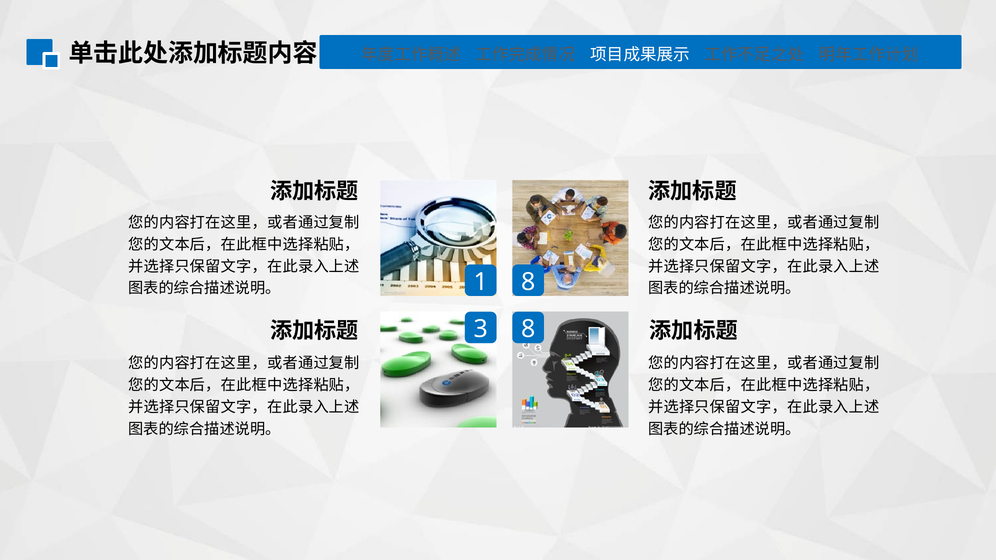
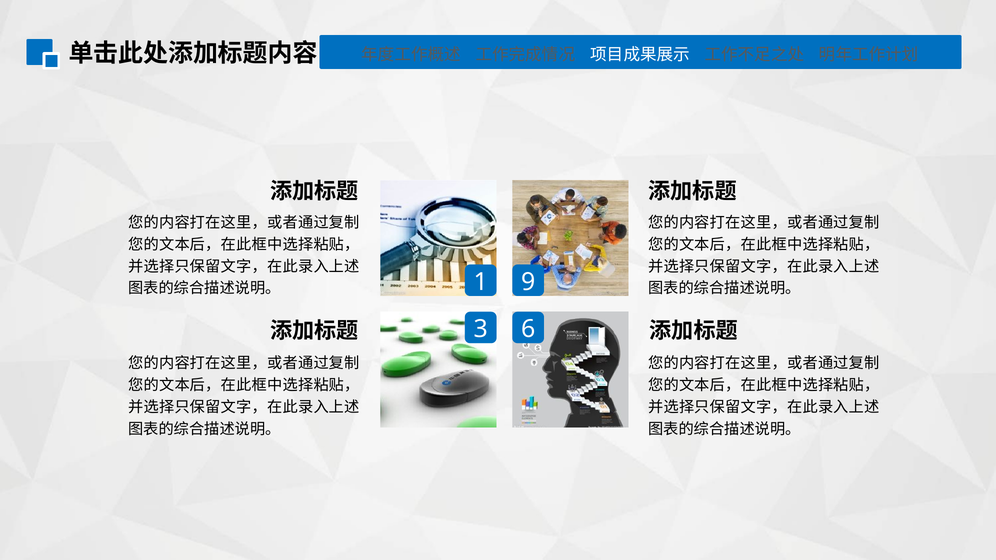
1 8: 8 -> 9 (528, 282)
3 8: 8 -> 6 (528, 329)
